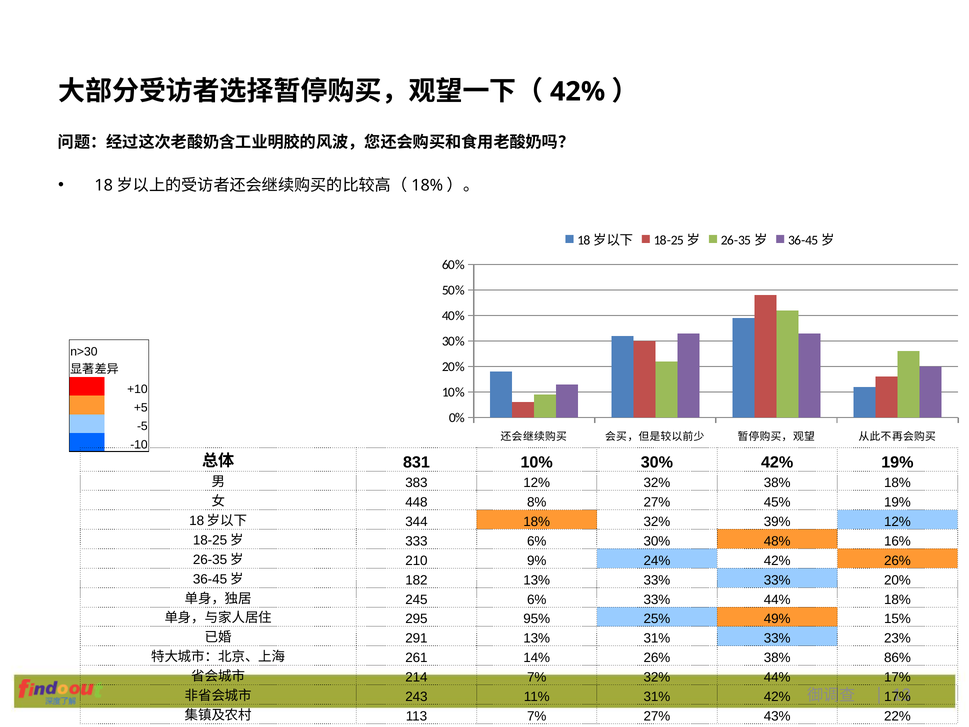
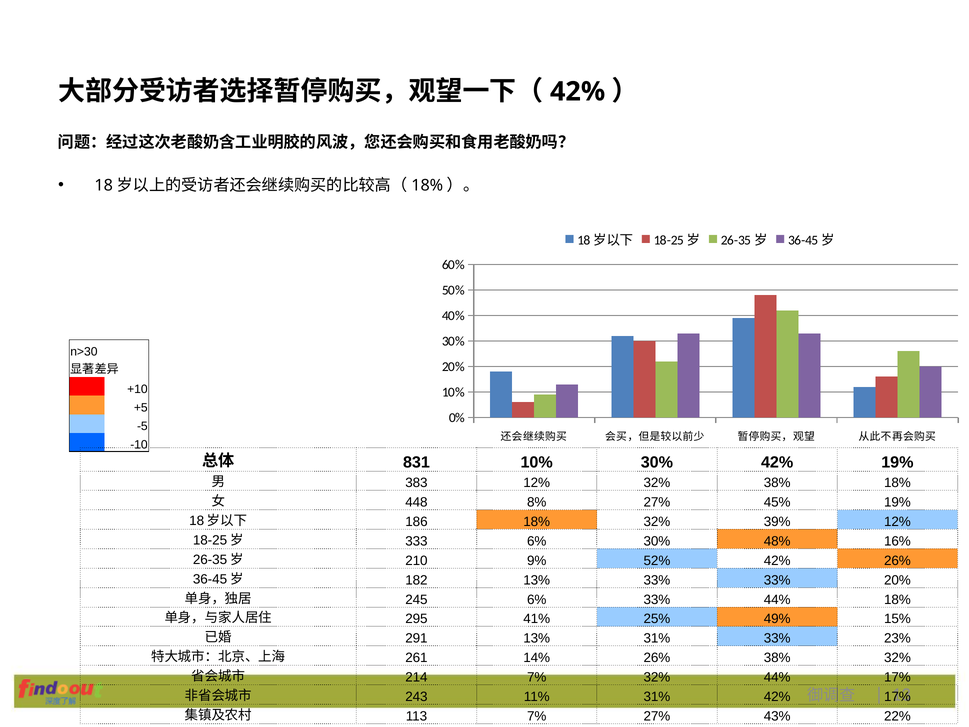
344: 344 -> 186 (416, 522)
24%: 24% -> 52% (657, 561)
95%: 95% -> 41% (537, 619)
38% 86%: 86% -> 32% (897, 658)
